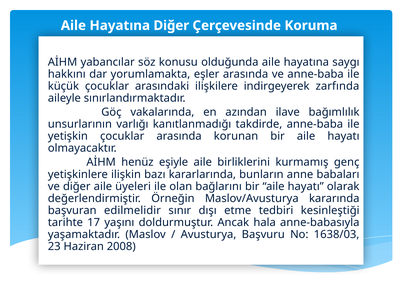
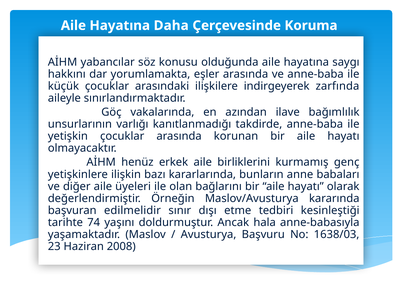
Hayatına Diğer: Diğer -> Daha (171, 26)
eşiyle: eşiyle -> erkek (174, 163)
17: 17 -> 74 (94, 223)
